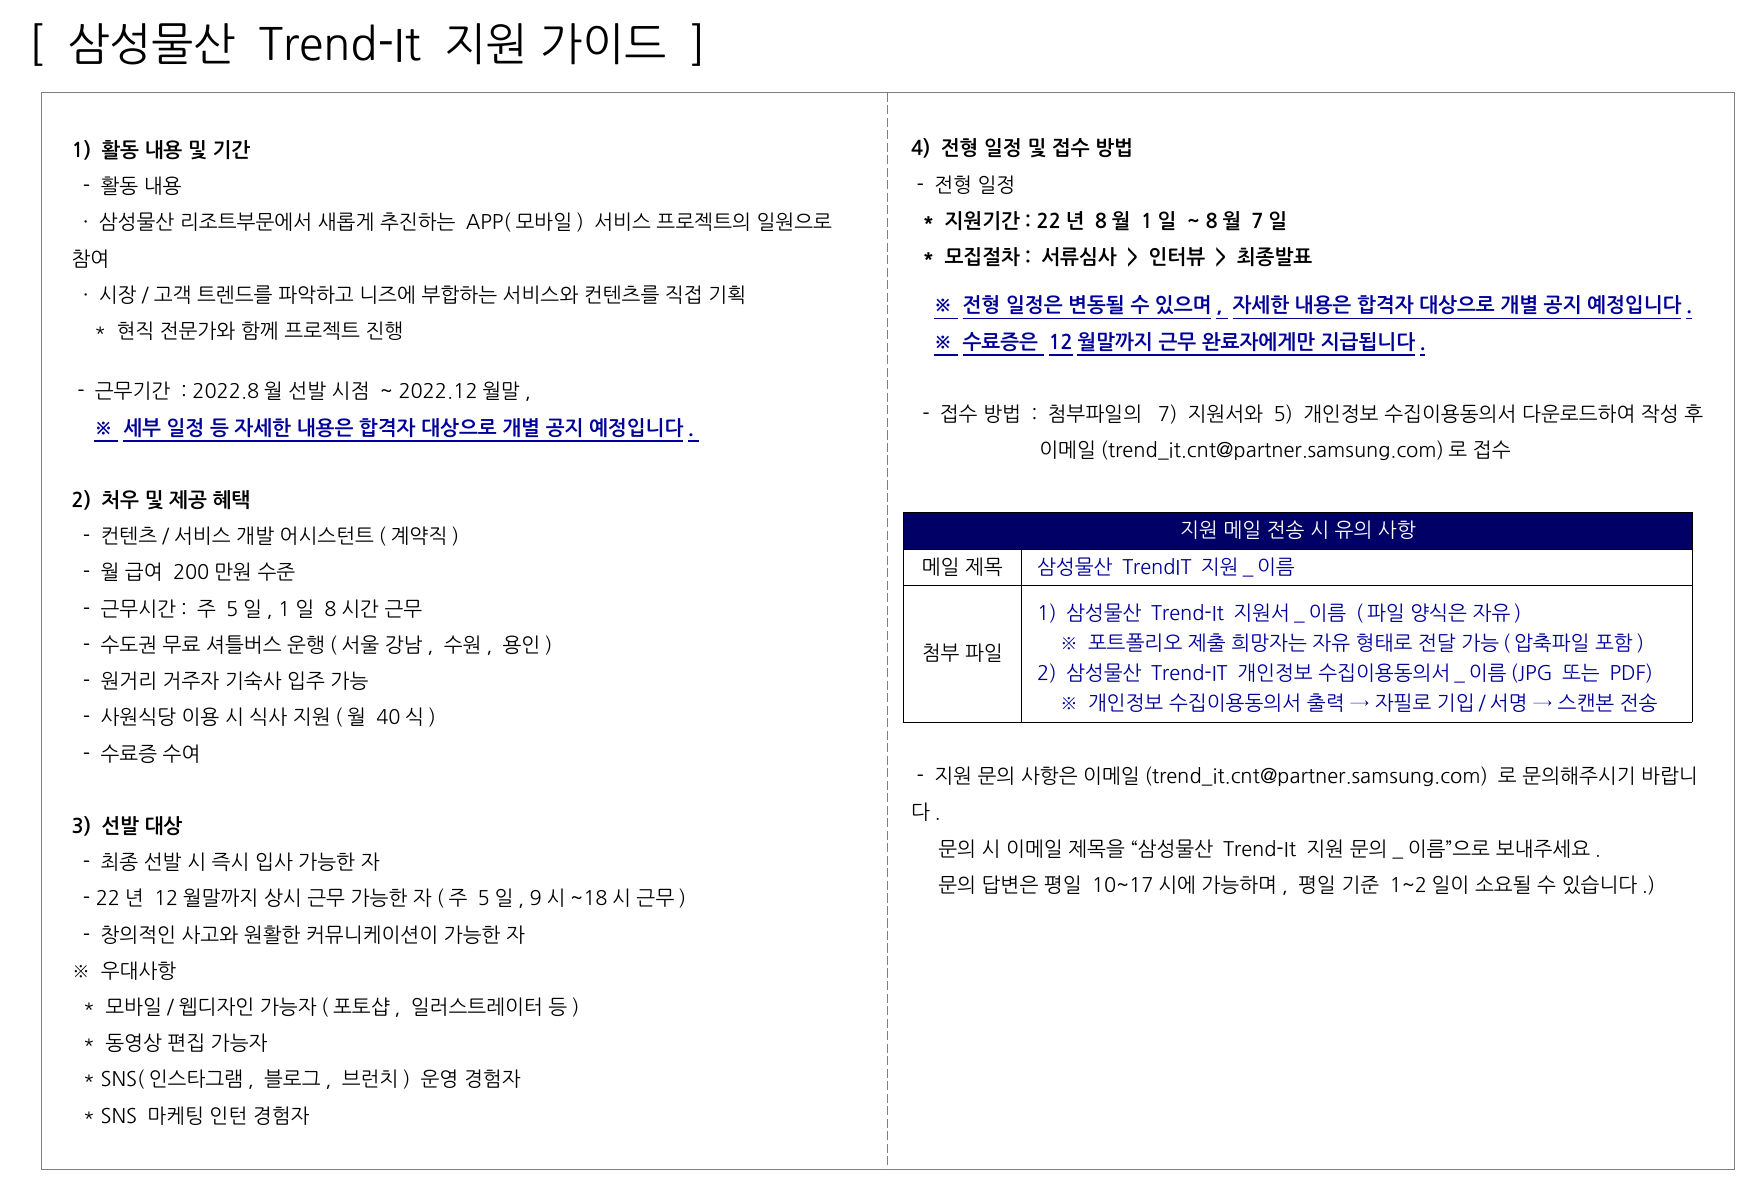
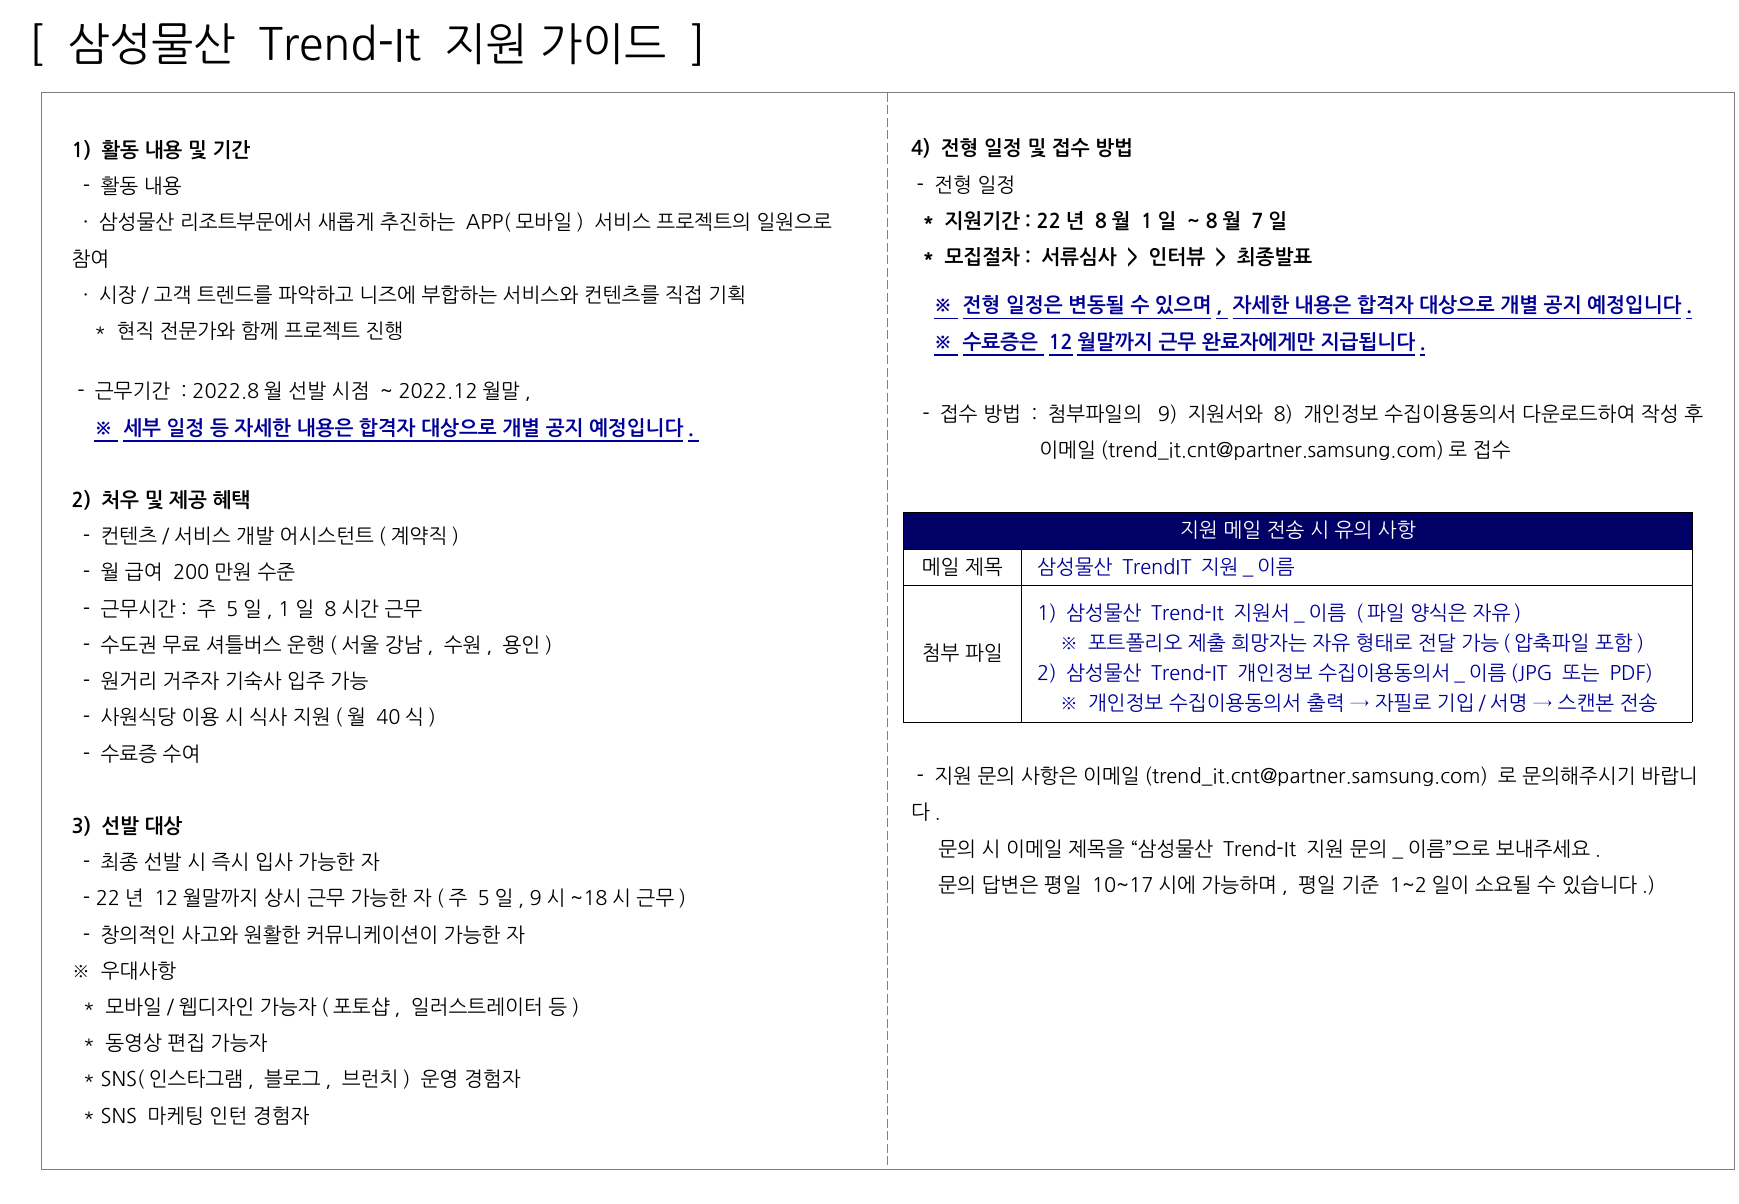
7: 7 -> 9 (1168, 415)
5: 5 -> 8 (1283, 415)
